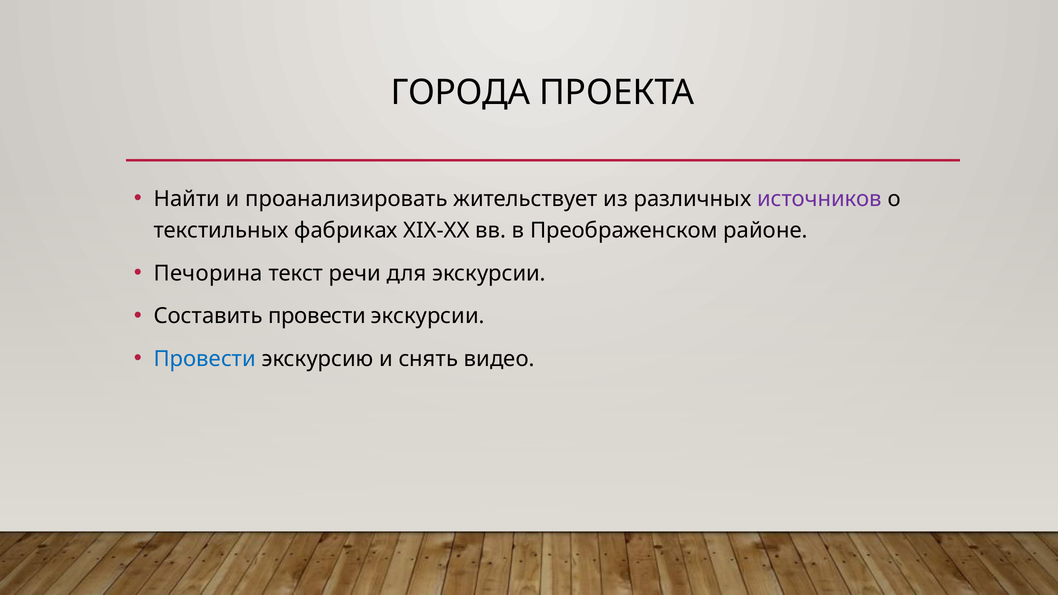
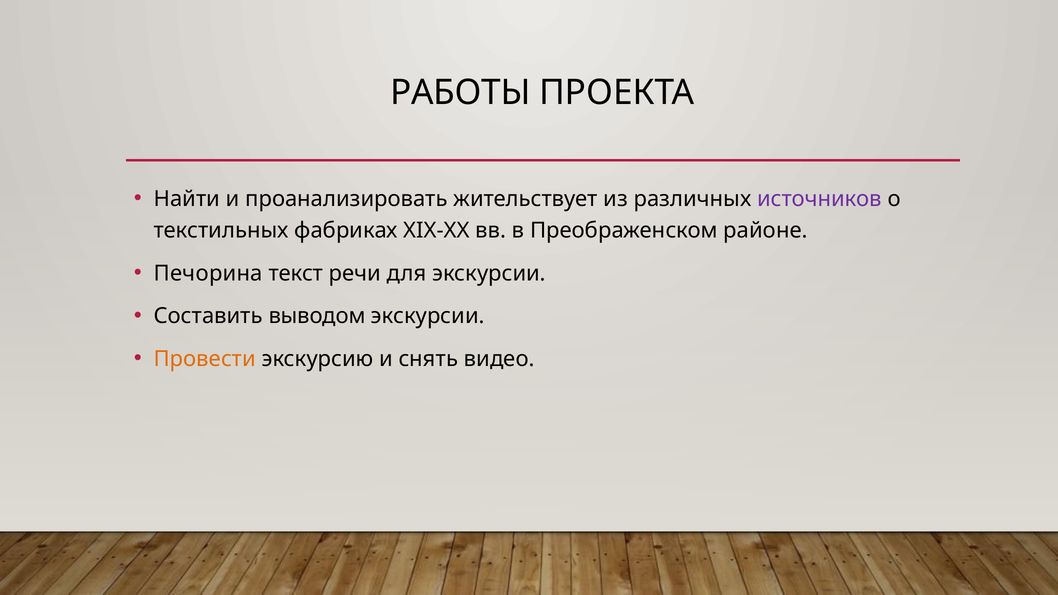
ГОРОДА: ГОРОДА -> РАБОТЫ (460, 93)
Составить провести: провести -> выводом (317, 316)
Провести colour: blue -> orange (205, 359)
